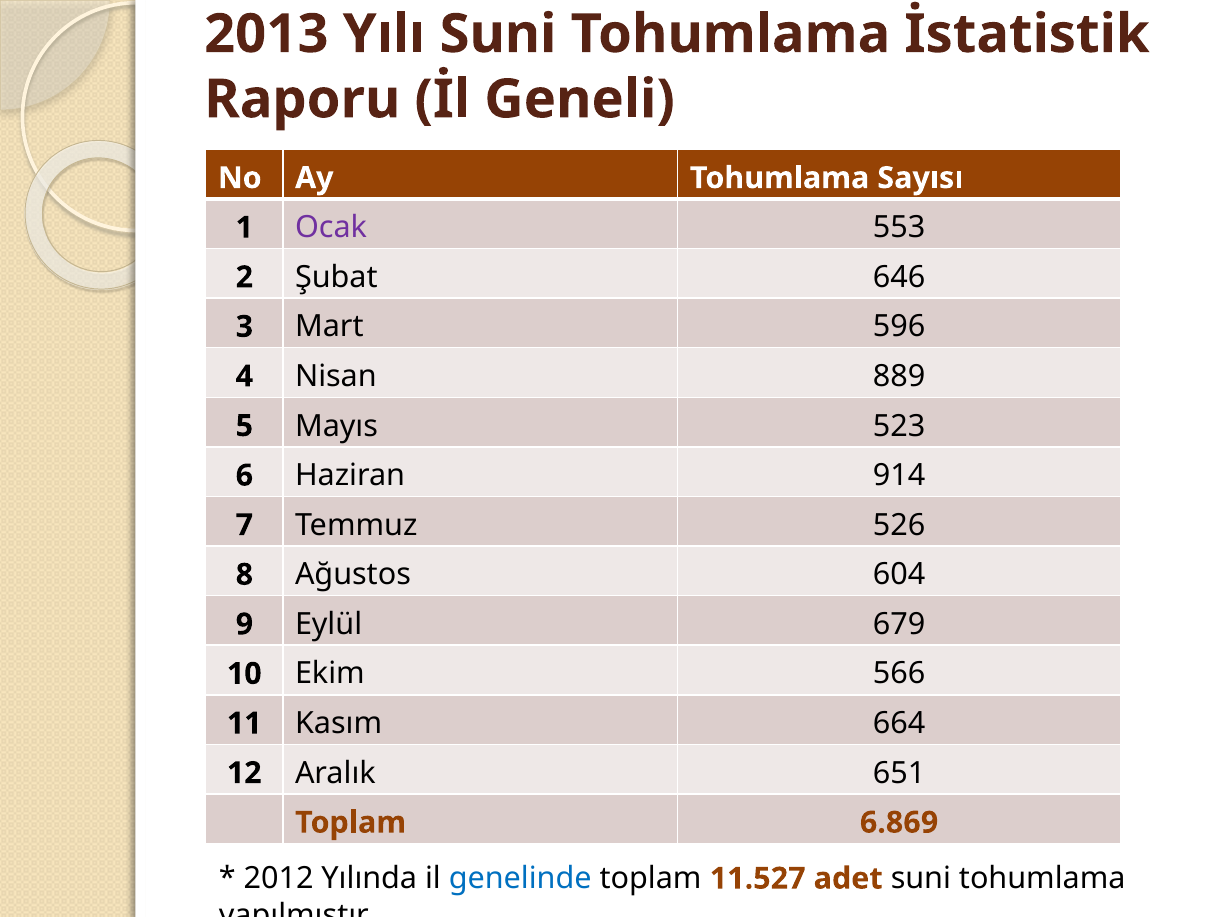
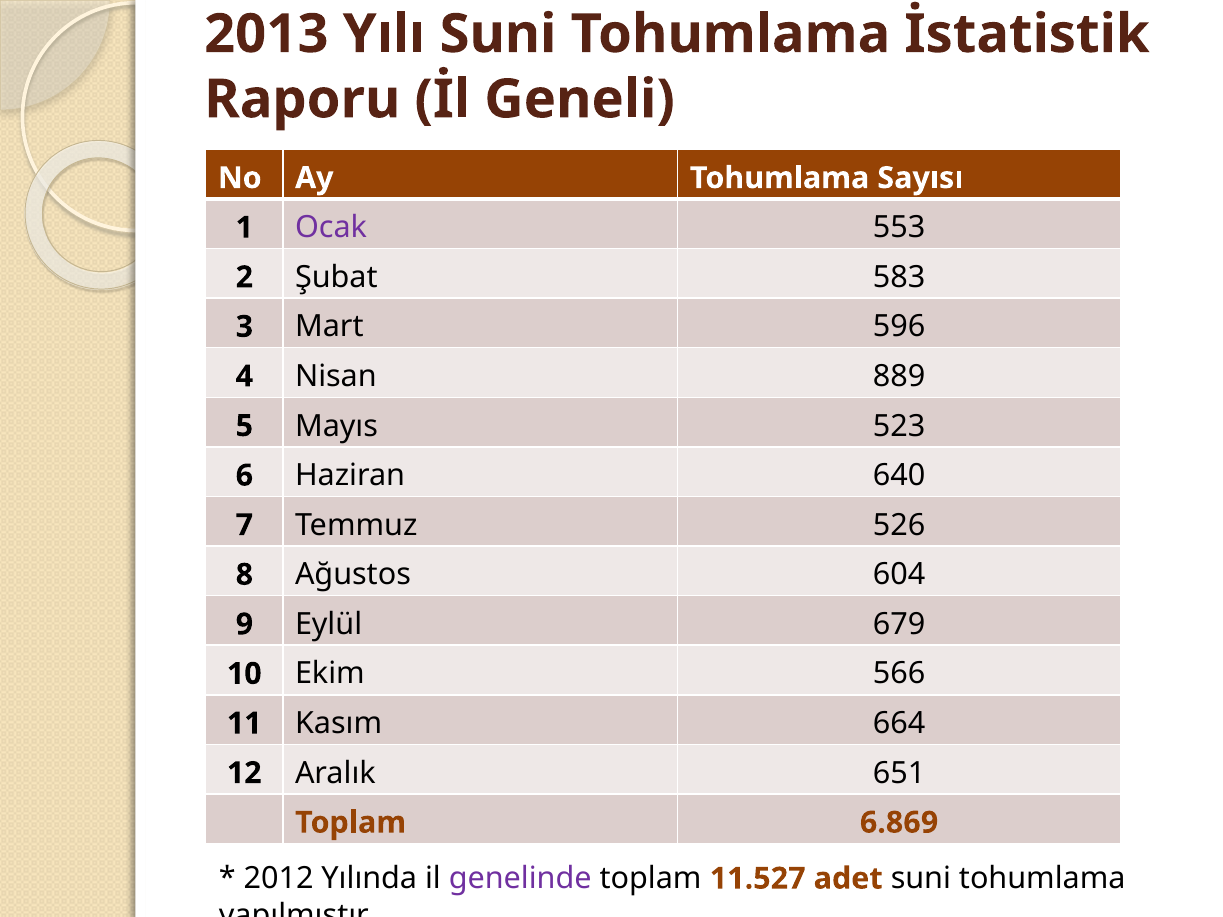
646: 646 -> 583 (899, 277)
914: 914 -> 640 (899, 476)
genelinde colour: blue -> purple (520, 879)
